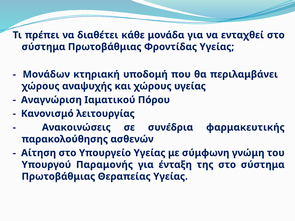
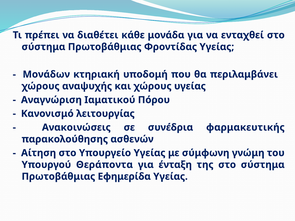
Παραμονής: Παραμονής -> Θεράποντα (104, 165)
Θεραπείας: Θεραπείας -> Εφημερίδα (124, 177)
